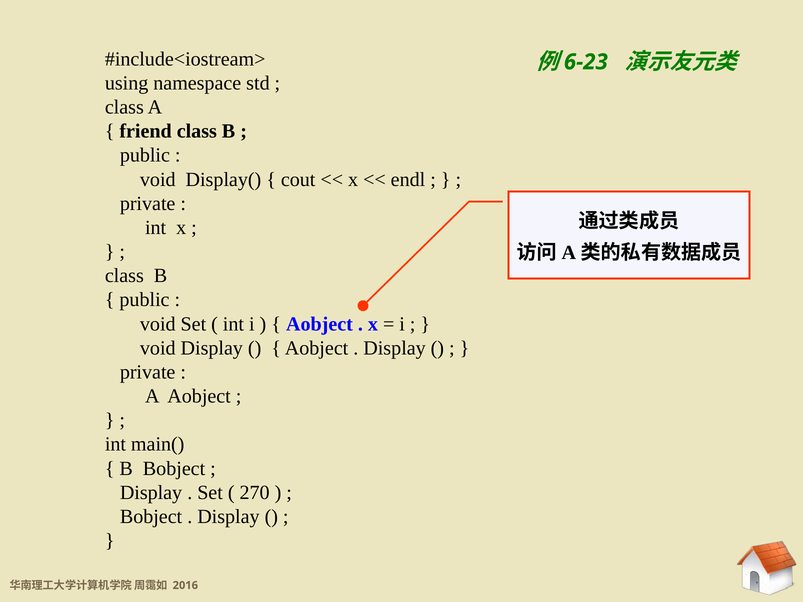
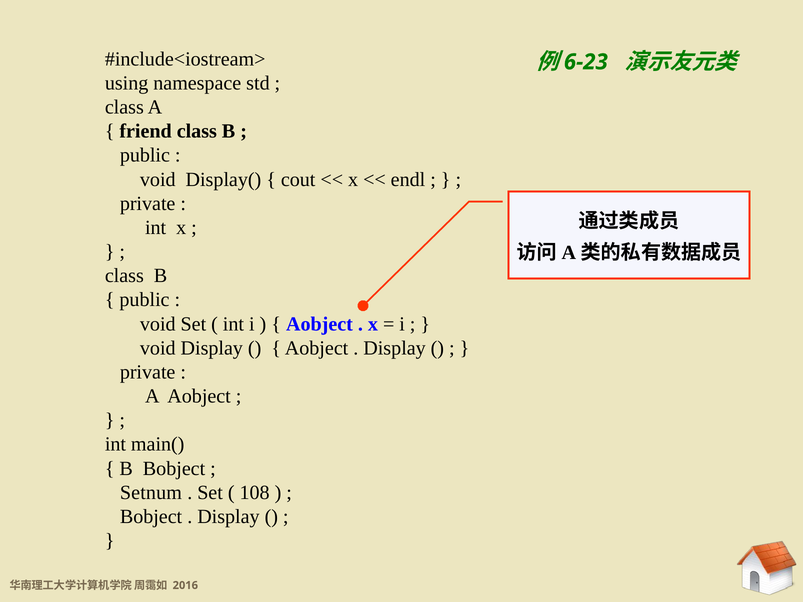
Display: Display -> Setnum (151, 493)
270: 270 -> 108 (255, 493)
